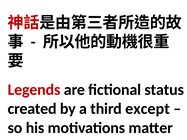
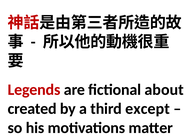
status: status -> about (164, 90)
